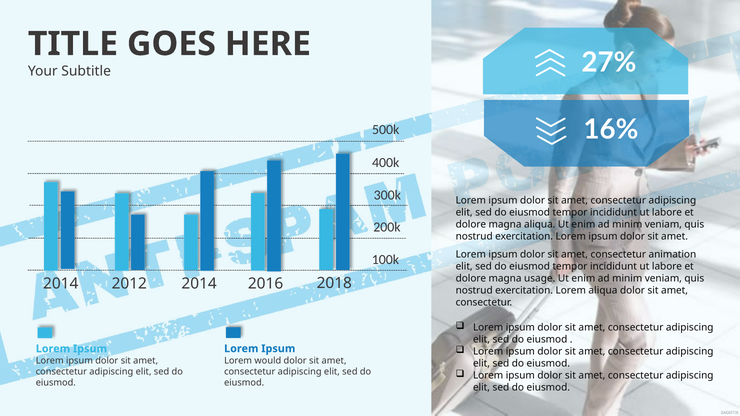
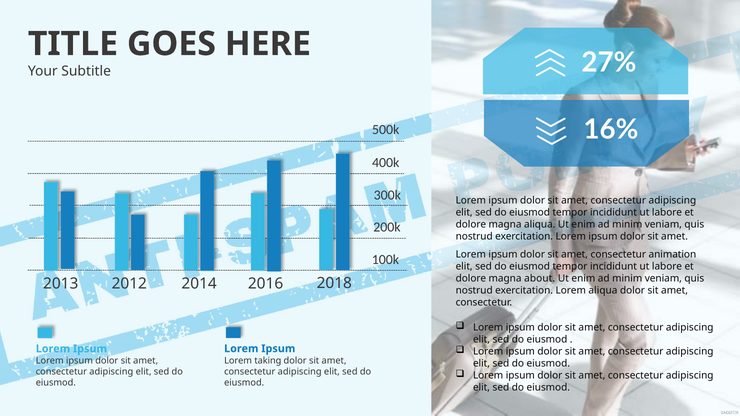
usage: usage -> about (540, 278)
2014: 2014 -> 2013 (61, 284)
would: would -> taking (268, 361)
